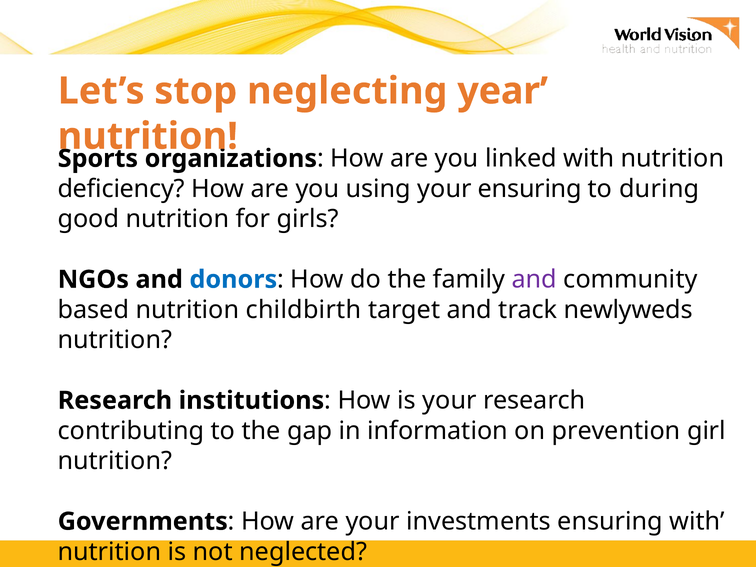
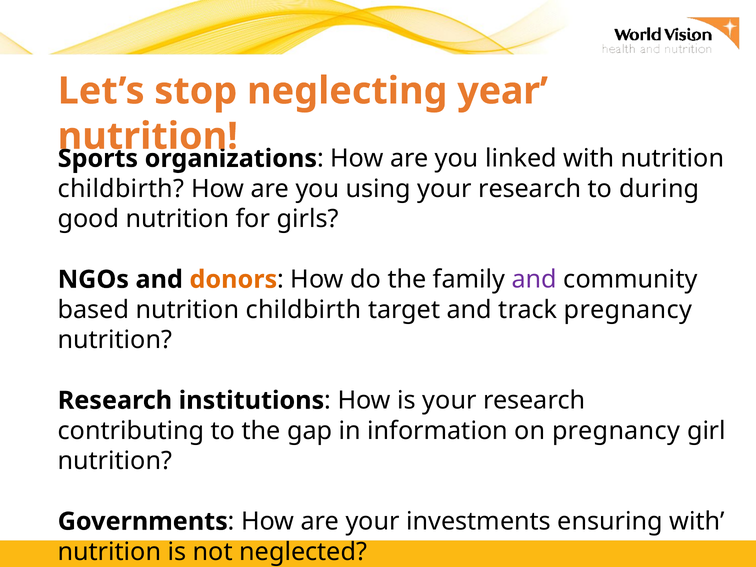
deficiency: deficiency -> childbirth (121, 189)
using your ensuring: ensuring -> research (530, 189)
donors colour: blue -> orange (233, 280)
track newlyweds: newlyweds -> pregnancy (628, 310)
on prevention: prevention -> pregnancy (616, 431)
